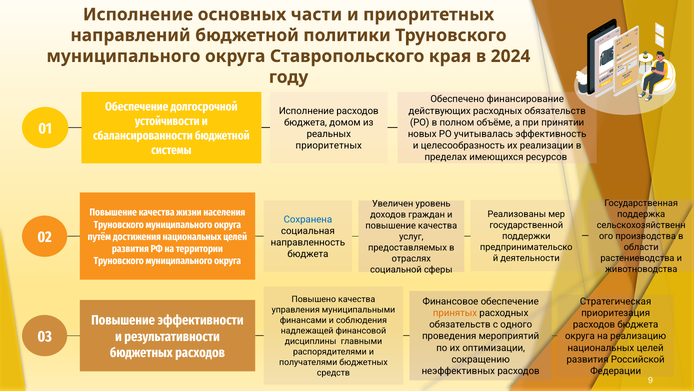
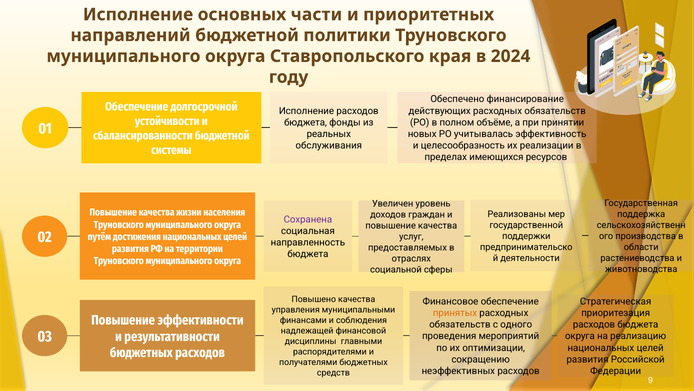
домом: домом -> фонды (345, 122)
приоритетных: приоритетных -> обслуживания (329, 145)
Сохранена colour: blue -> purple (308, 219)
